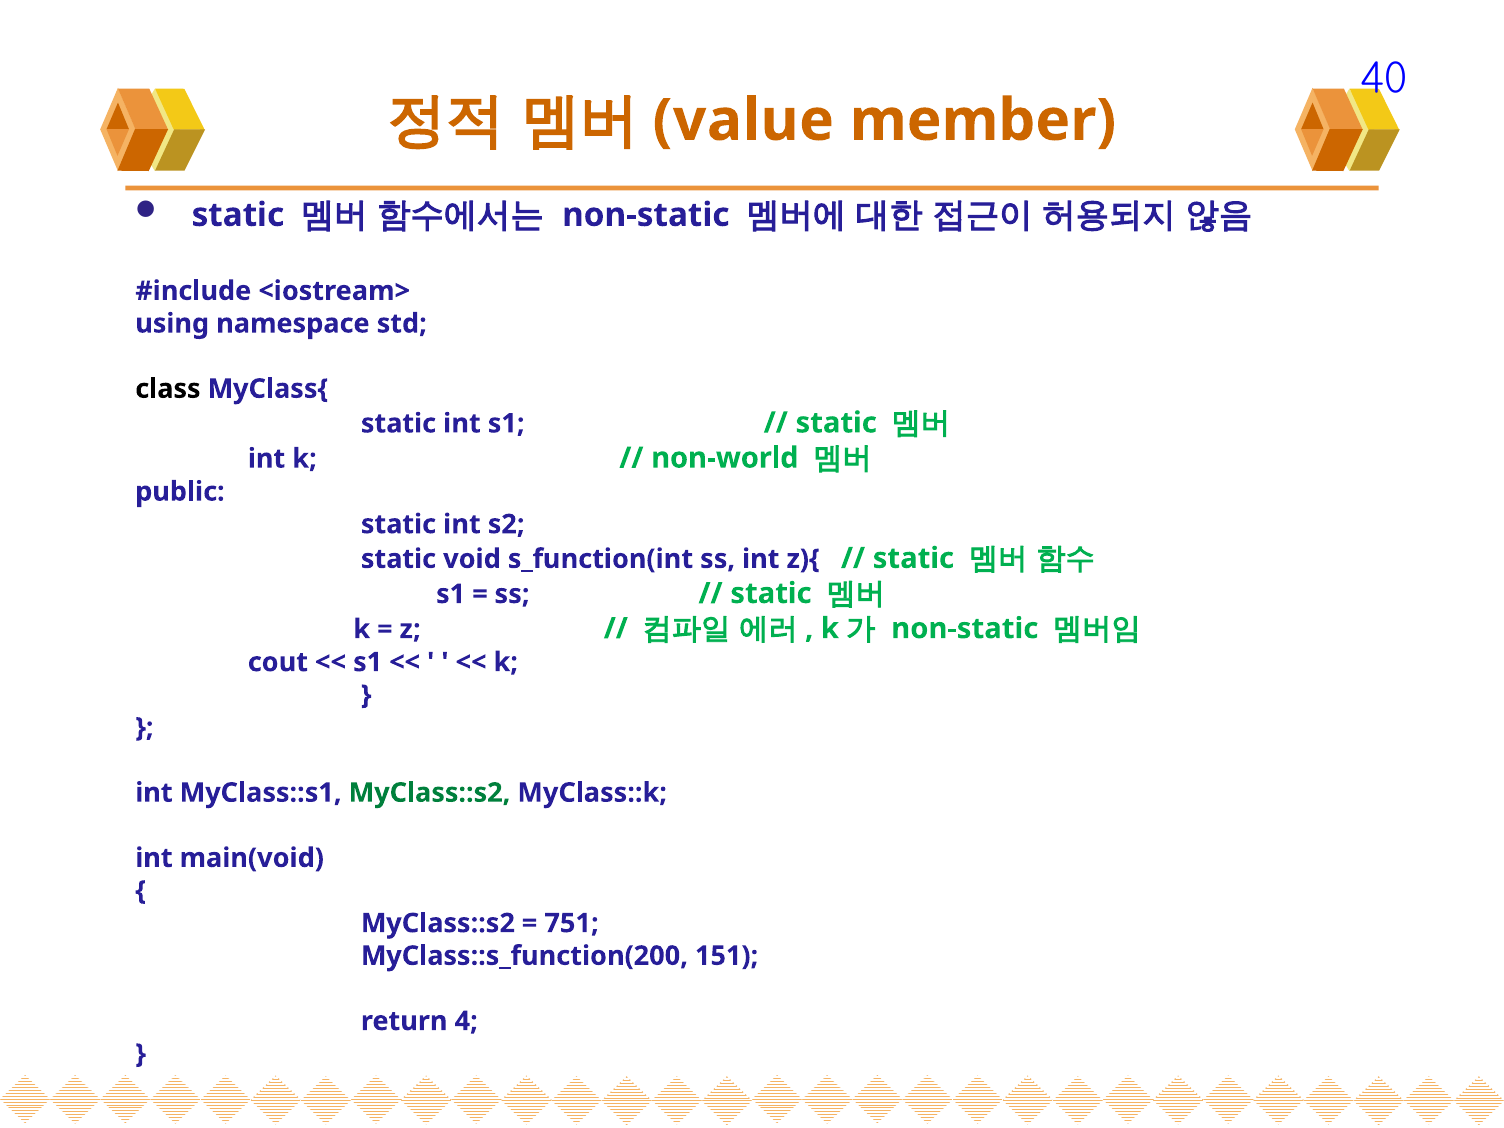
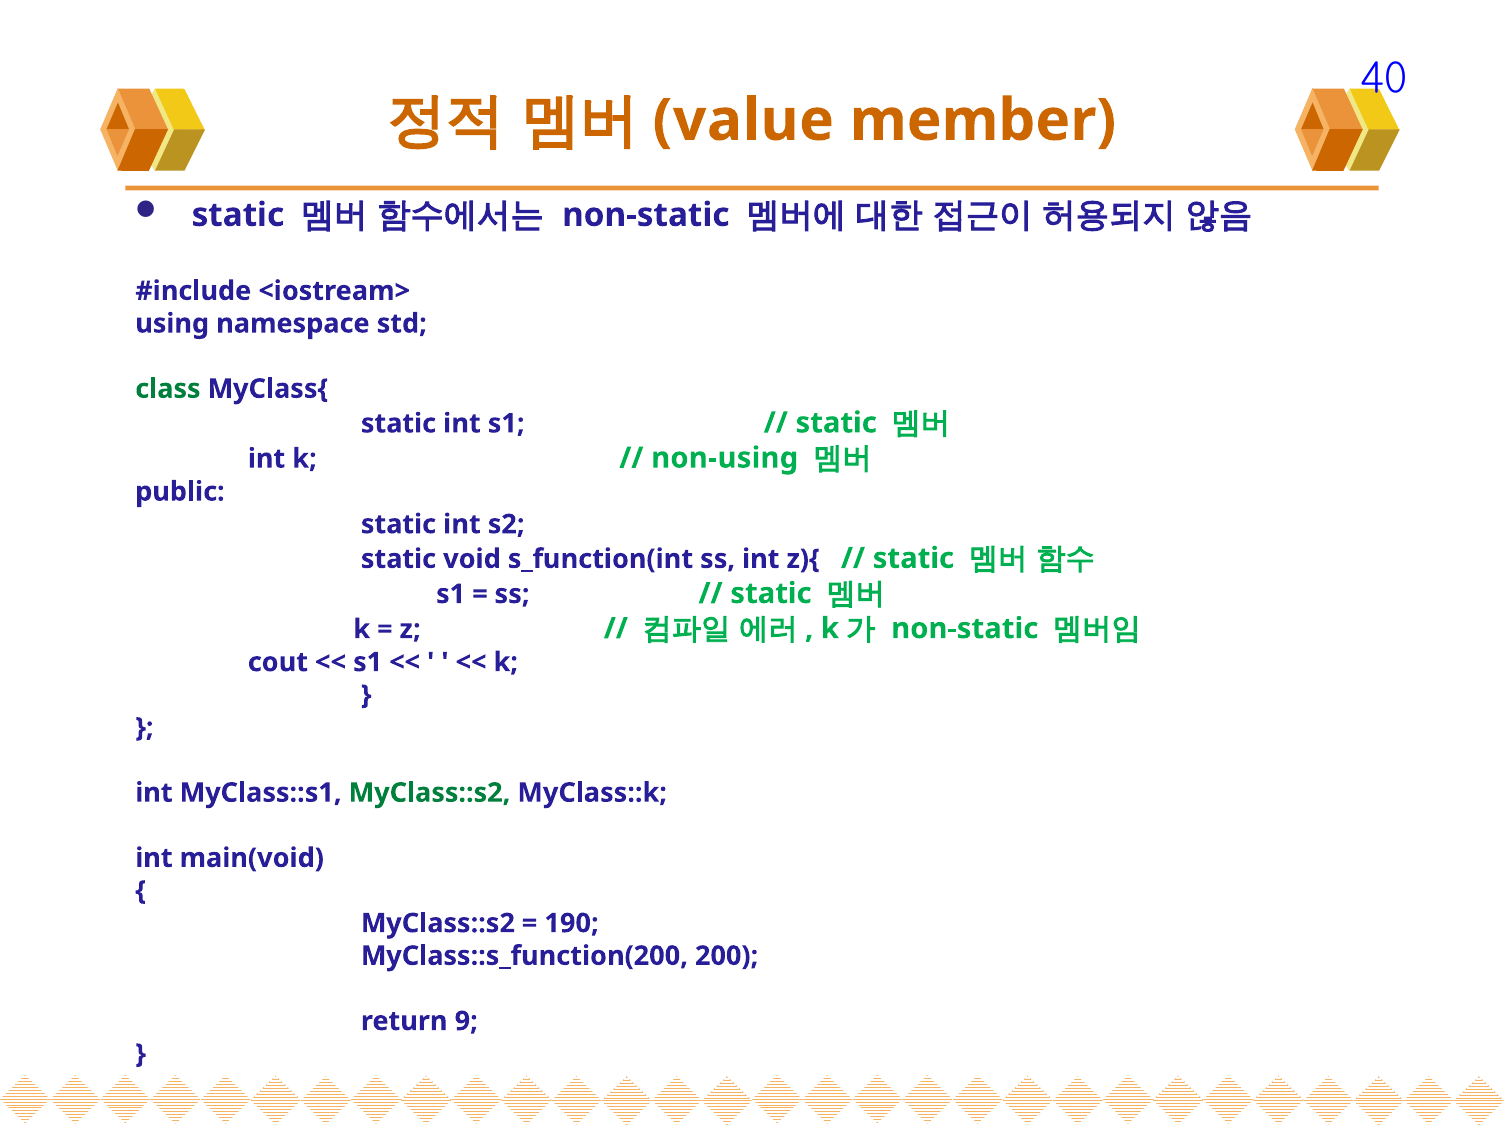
class colour: black -> green (168, 389)
non-world: non-world -> non-using (725, 458)
751: 751 -> 190 (572, 923)
151: 151 -> 200 (727, 956)
4: 4 -> 9 (466, 1021)
